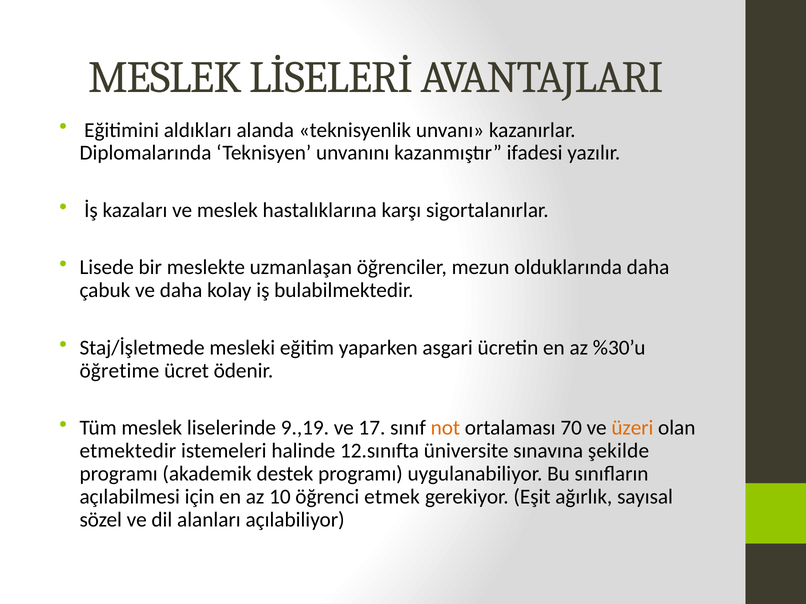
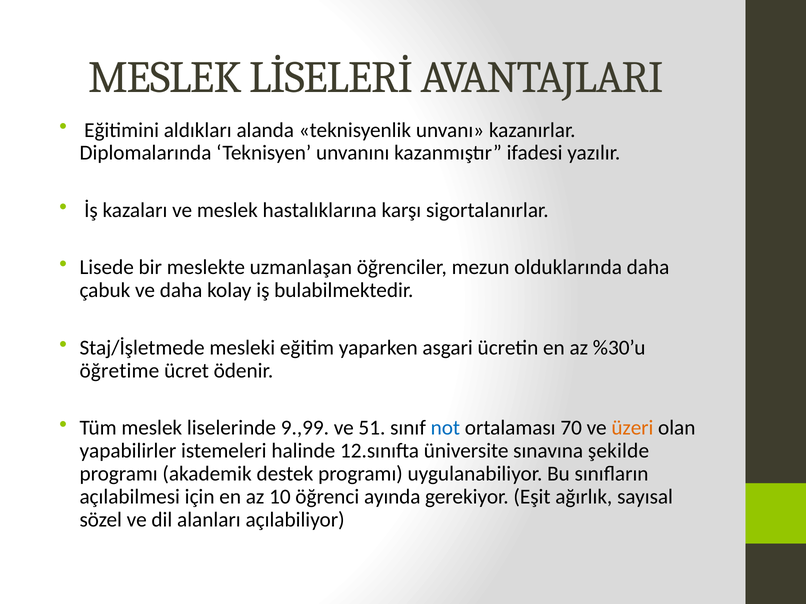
9.,19: 9.,19 -> 9.,99 (305, 428)
17: 17 -> 51 (372, 428)
not colour: orange -> blue (445, 428)
etmektedir: etmektedir -> yapabilirler (128, 451)
etmek: etmek -> ayında (392, 497)
